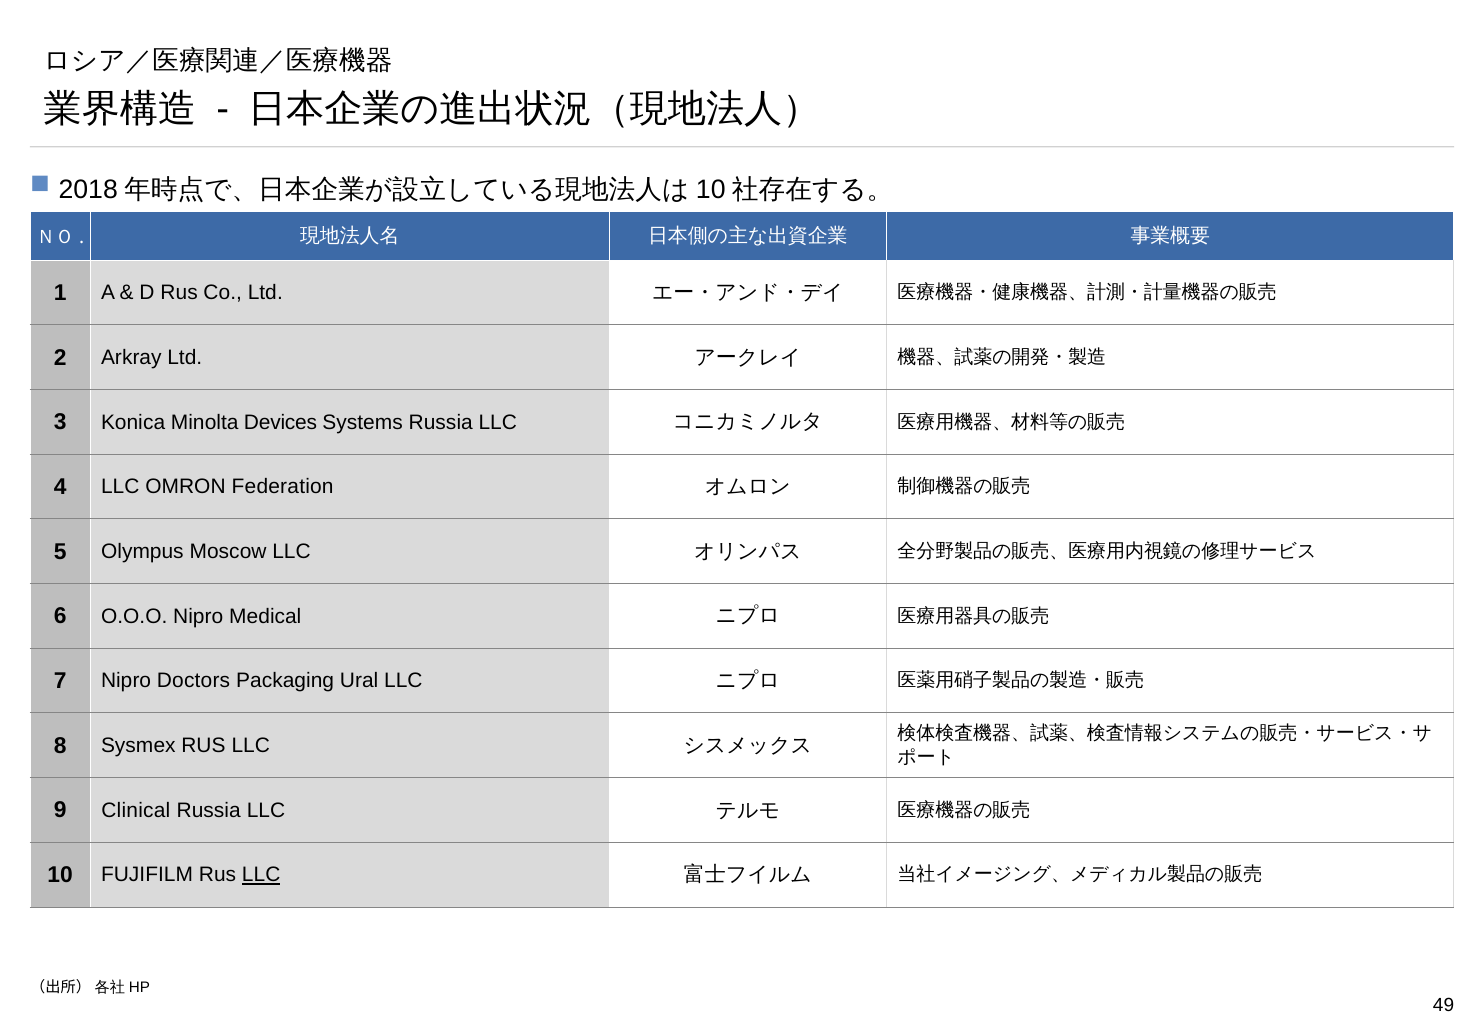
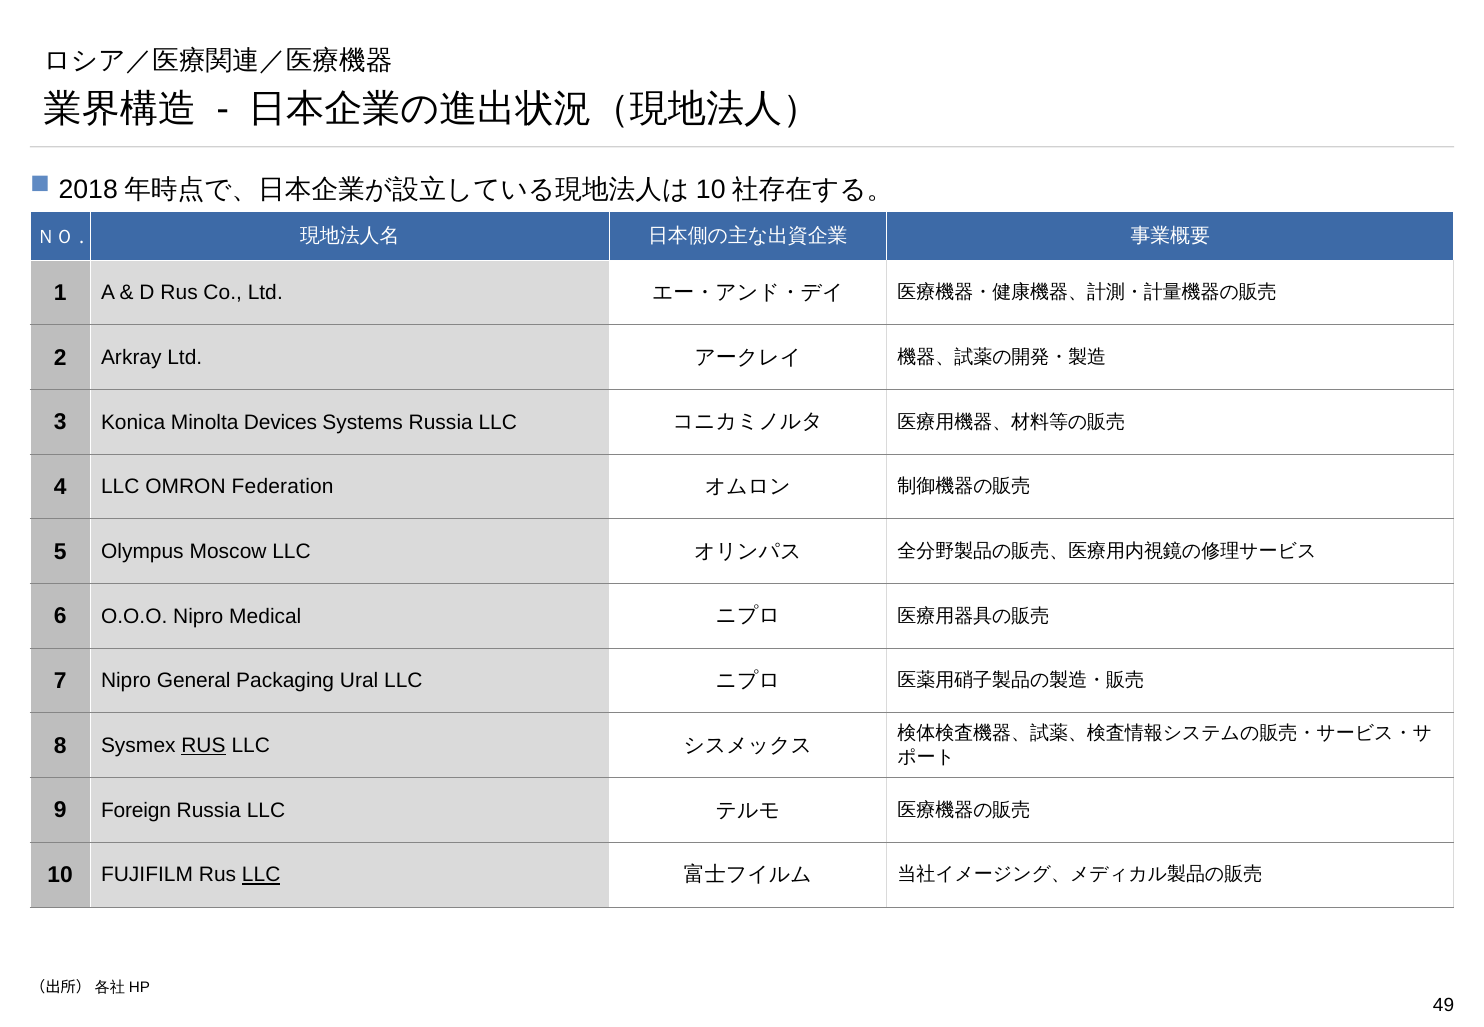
Doctors: Doctors -> General (194, 681)
RUS underline: none -> present (203, 746)
Clinical: Clinical -> Foreign (136, 811)
